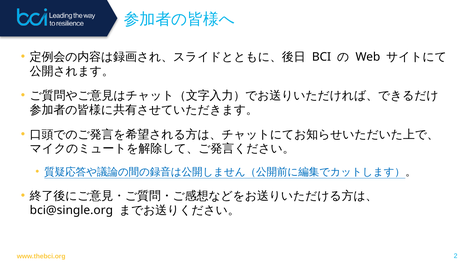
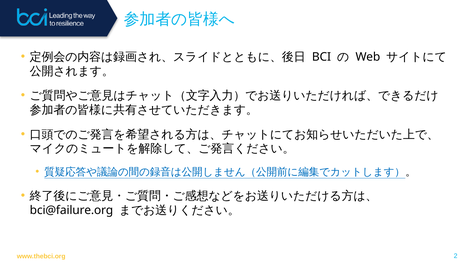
bci@single.org: bci@single.org -> bci@failure.org (71, 210)
